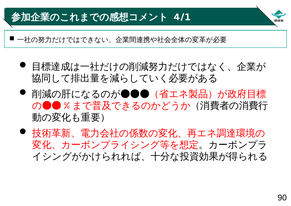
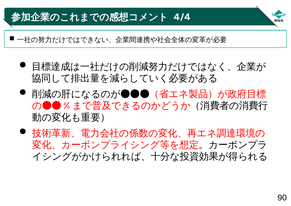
4/1: 4/1 -> 4/4 (182, 17)
